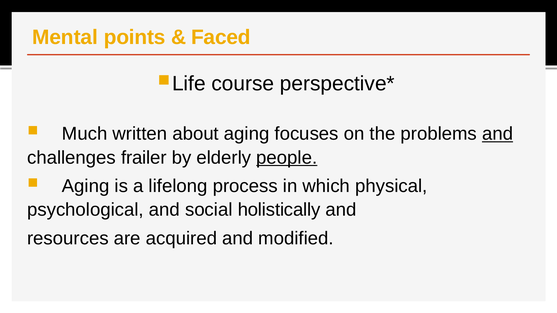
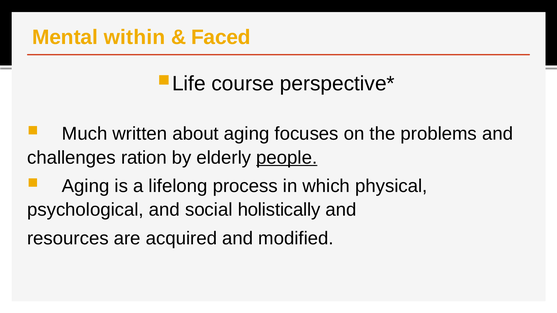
points: points -> within (134, 37)
and underline: present -> none (498, 134)
frailer: frailer -> ration (144, 158)
